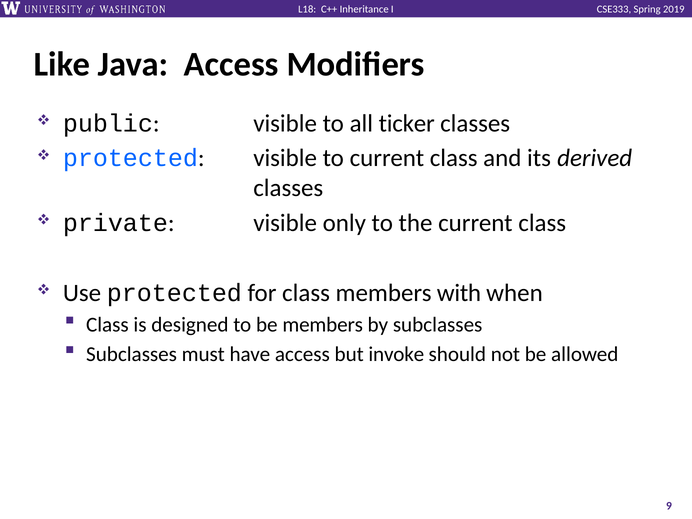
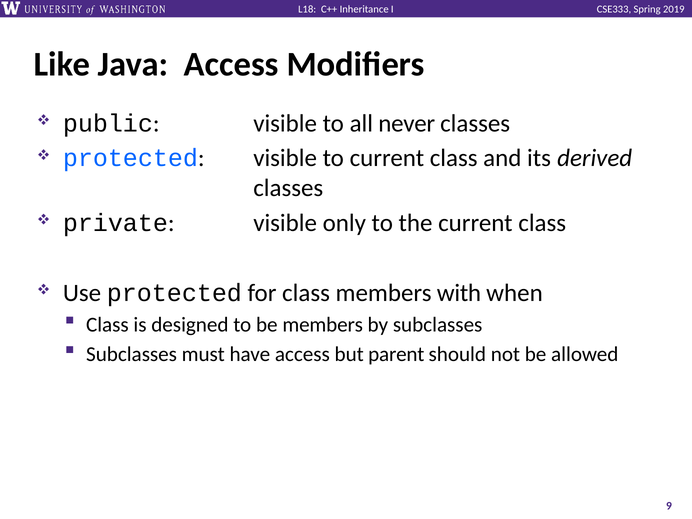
ticker: ticker -> never (407, 123)
invoke: invoke -> parent (396, 354)
